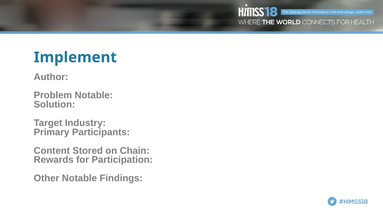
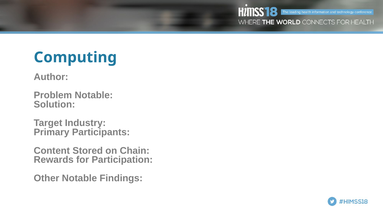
Implement: Implement -> Computing (75, 57)
